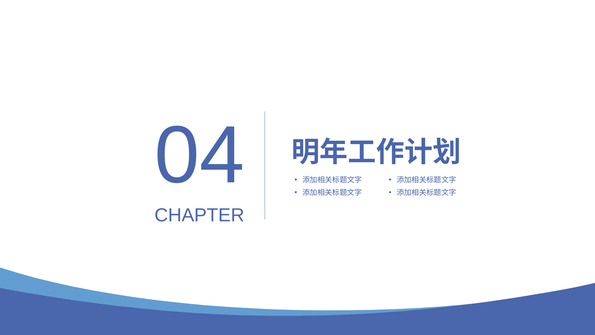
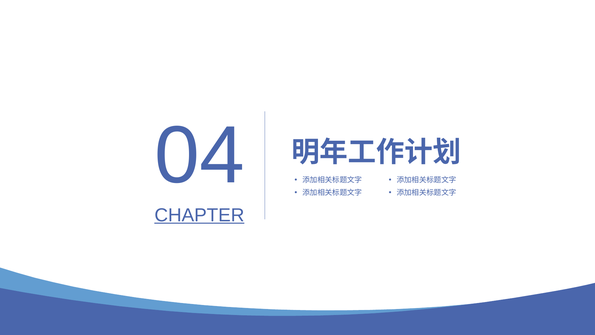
CHAPTER underline: none -> present (199, 215)
